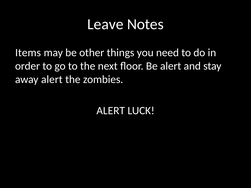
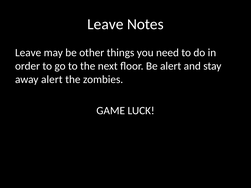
Items: Items -> Leave (28, 53)
ALERT: ALERT -> GAME (111, 111)
